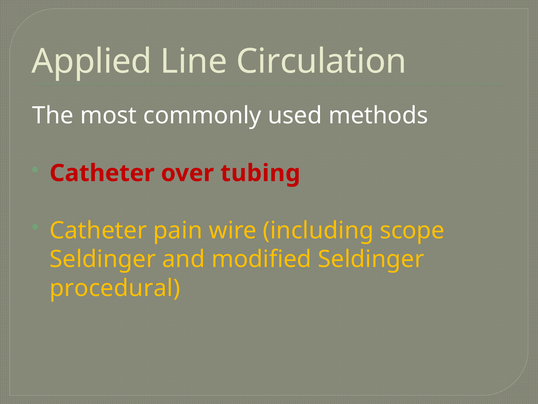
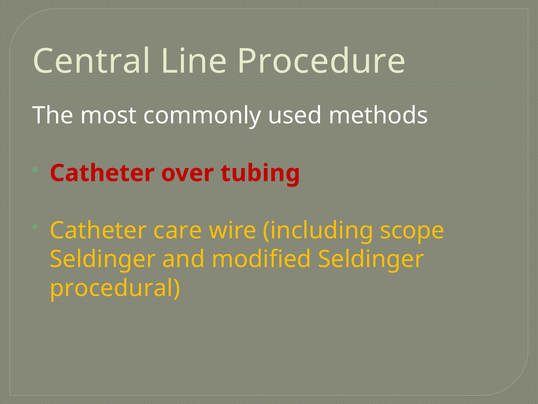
Applied: Applied -> Central (92, 61)
Circulation: Circulation -> Procedure (321, 61)
pain: pain -> care (178, 230)
